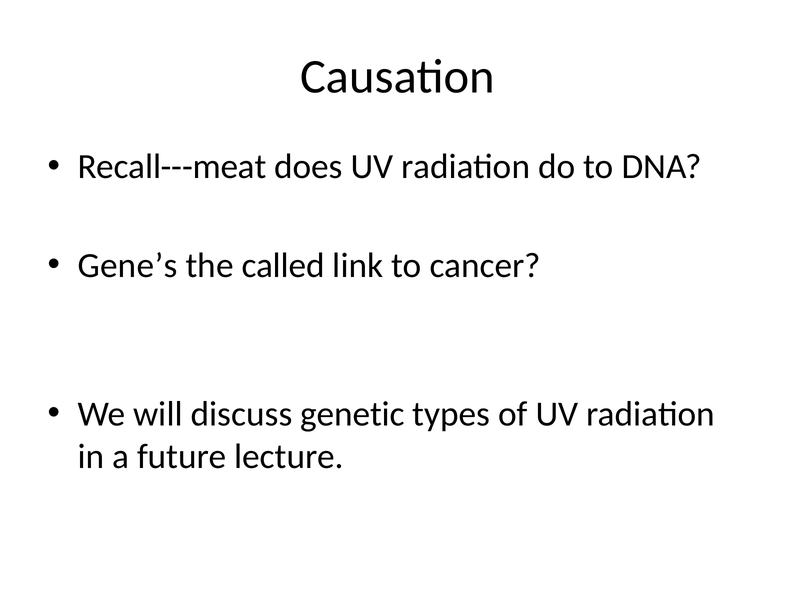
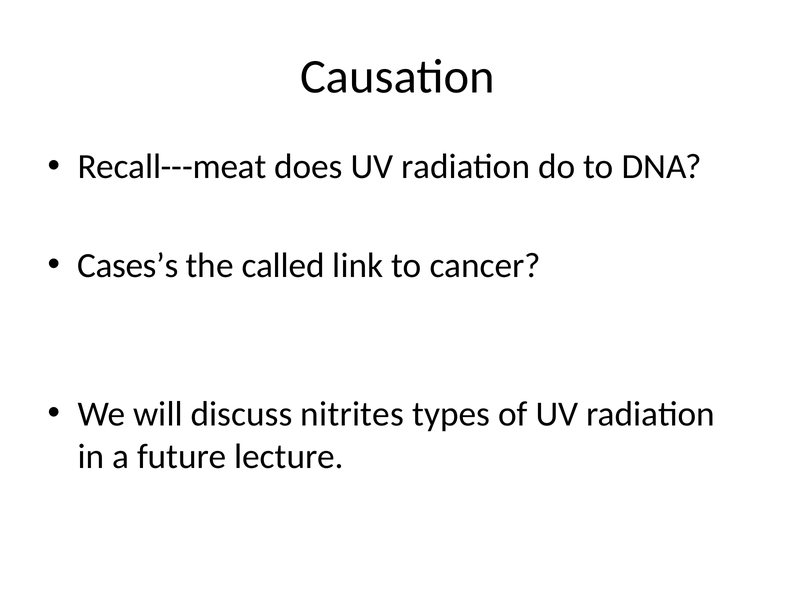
Gene’s: Gene’s -> Cases’s (128, 266)
genetic: genetic -> nitrites (352, 414)
